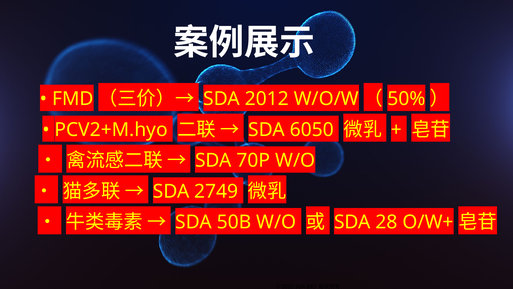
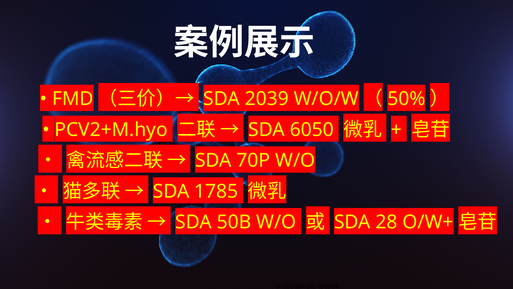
2012: 2012 -> 2039 (267, 99)
2749: 2749 -> 1785 (216, 191)
